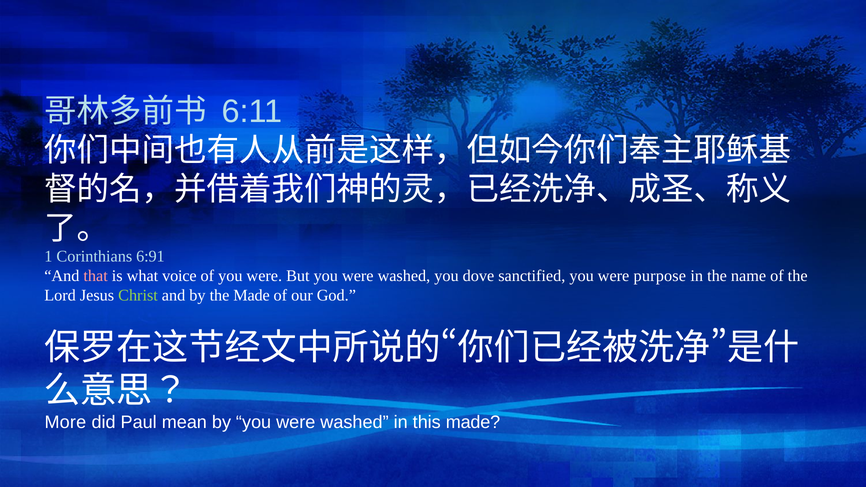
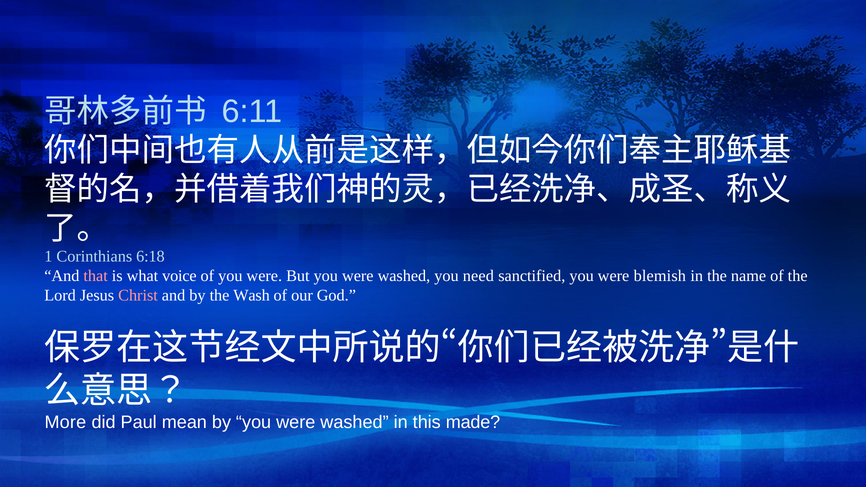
6:91: 6:91 -> 6:18 (150, 257)
dove: dove -> need (478, 276)
purpose: purpose -> blemish (660, 276)
Christ colour: light green -> pink (138, 296)
the Made: Made -> Wash (252, 296)
